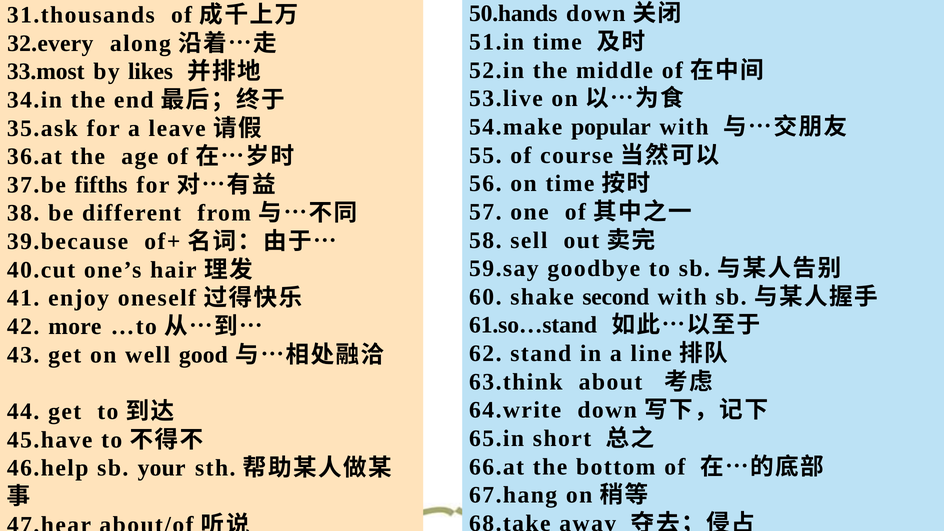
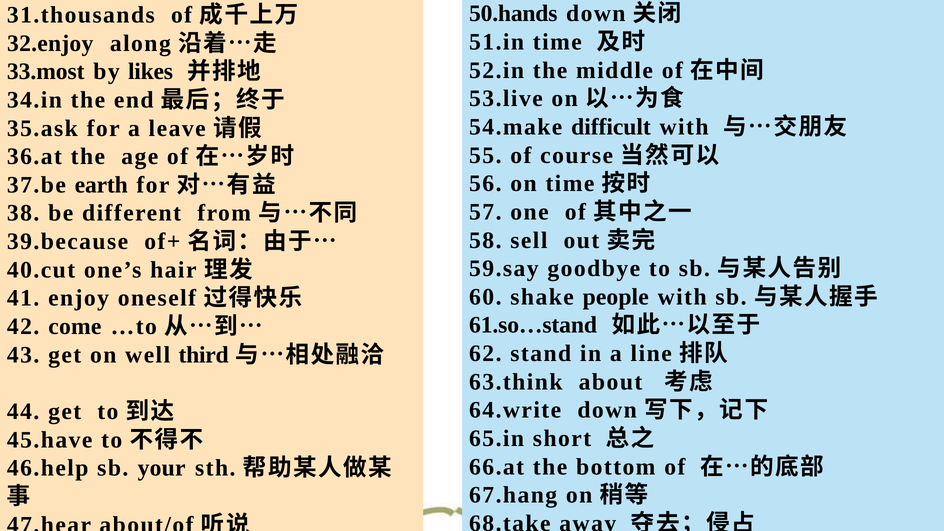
32.every: 32.every -> 32.enjoy (50, 43)
popular: popular -> difficult (611, 127)
fifths: fifths -> earth (101, 185)
second: second -> people (616, 297)
more: more -> come (75, 326)
good: good -> third (204, 355)
